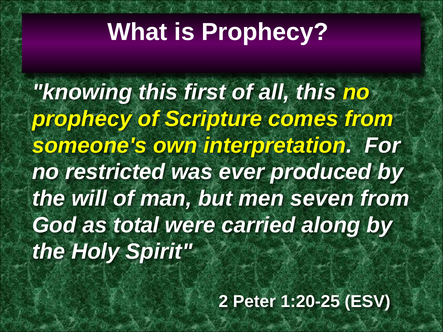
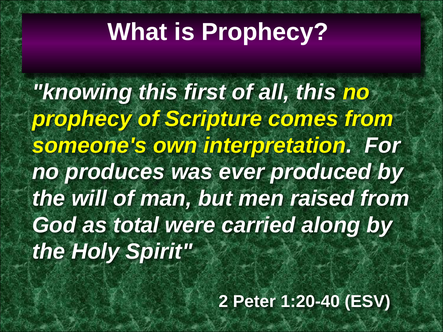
restricted: restricted -> produces (115, 172)
seven: seven -> raised (322, 199)
1:20-25: 1:20-25 -> 1:20-40 (310, 302)
